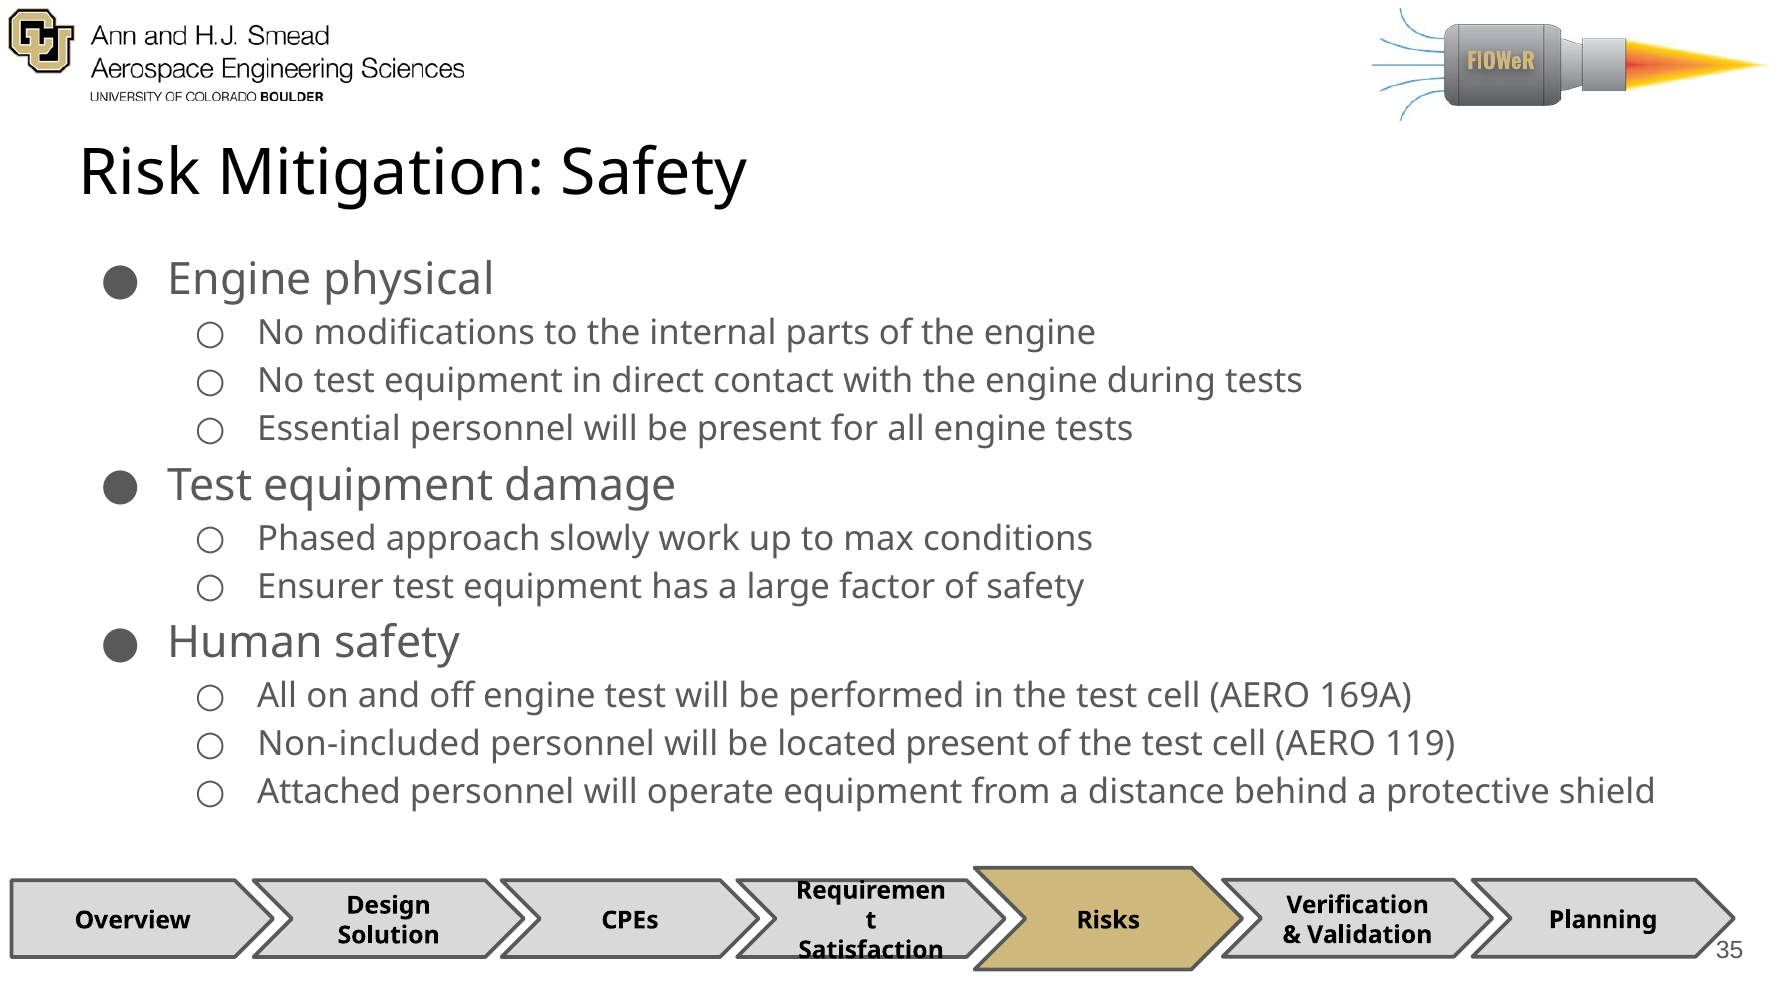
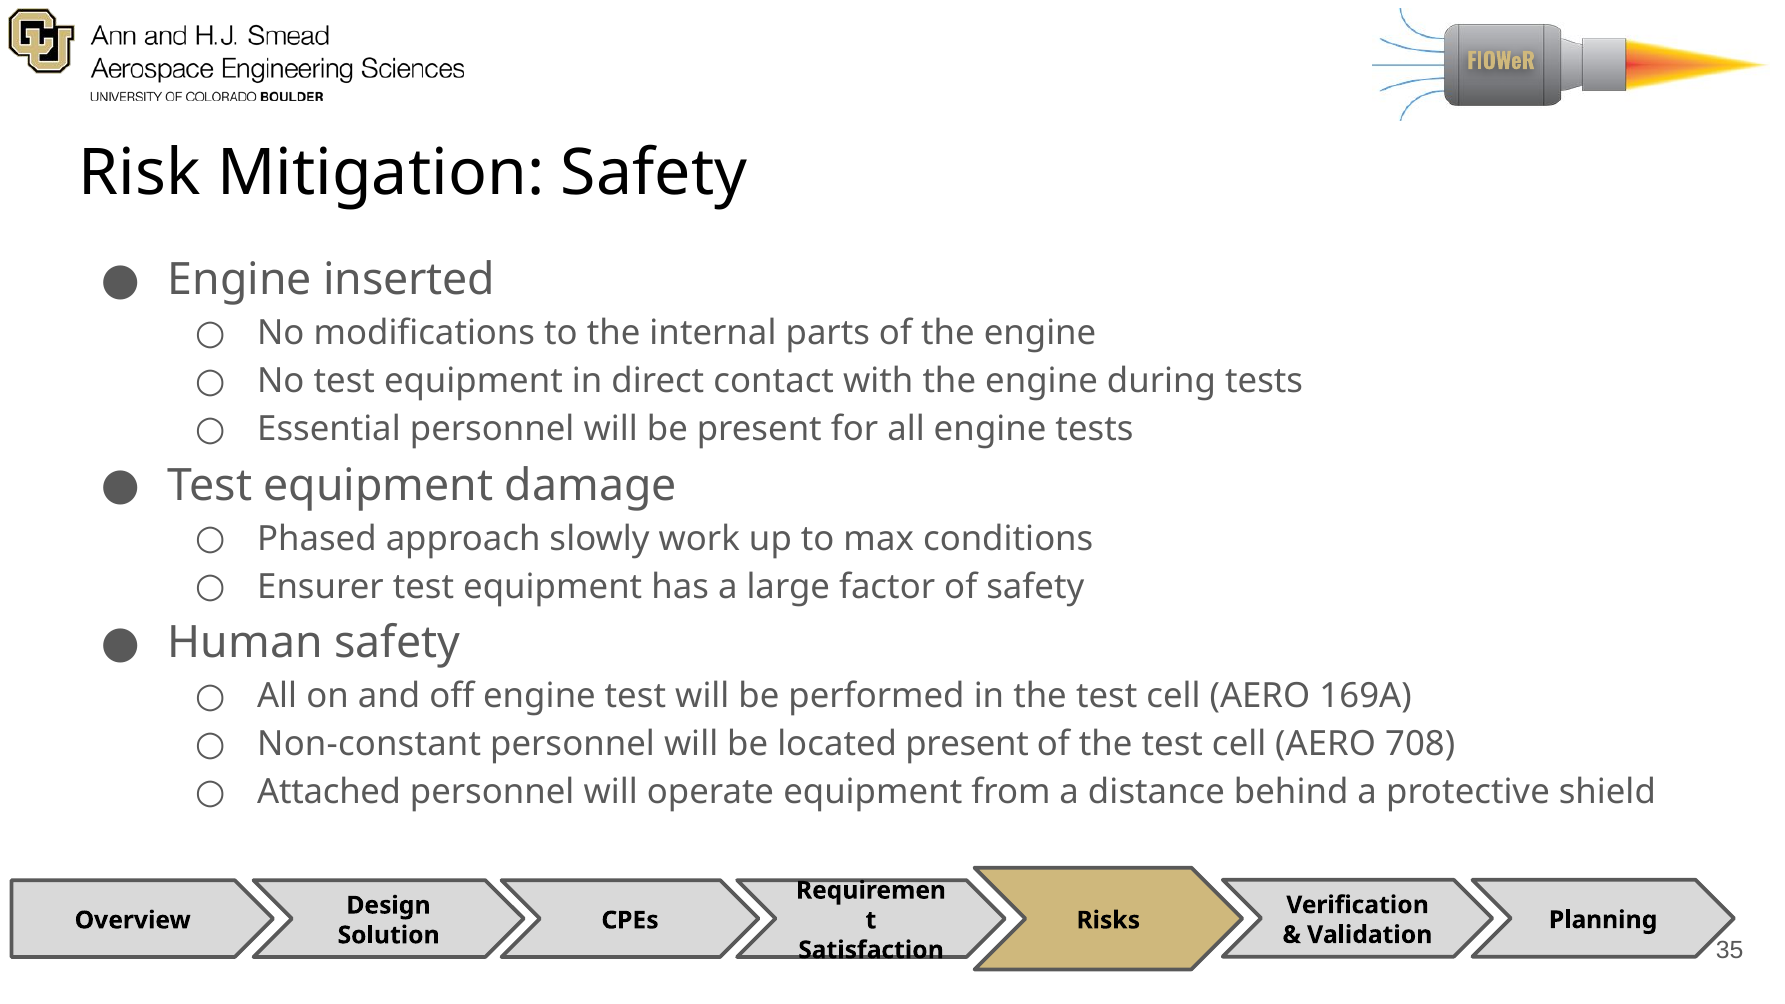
physical: physical -> inserted (409, 280)
Non-included: Non-included -> Non-constant (369, 745)
119: 119 -> 708 (1420, 745)
